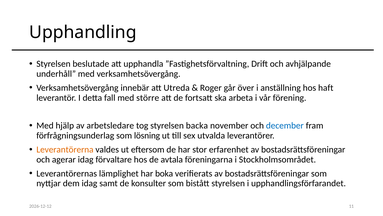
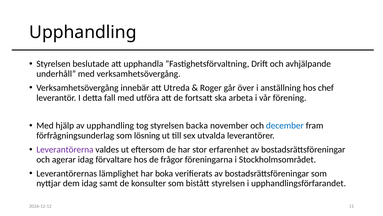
haft: haft -> chef (326, 88)
större: större -> utföra (148, 97)
av arbetsledare: arbetsledare -> upphandling (110, 125)
Leverantörerna colour: orange -> purple (65, 149)
avtala: avtala -> frågor (172, 159)
